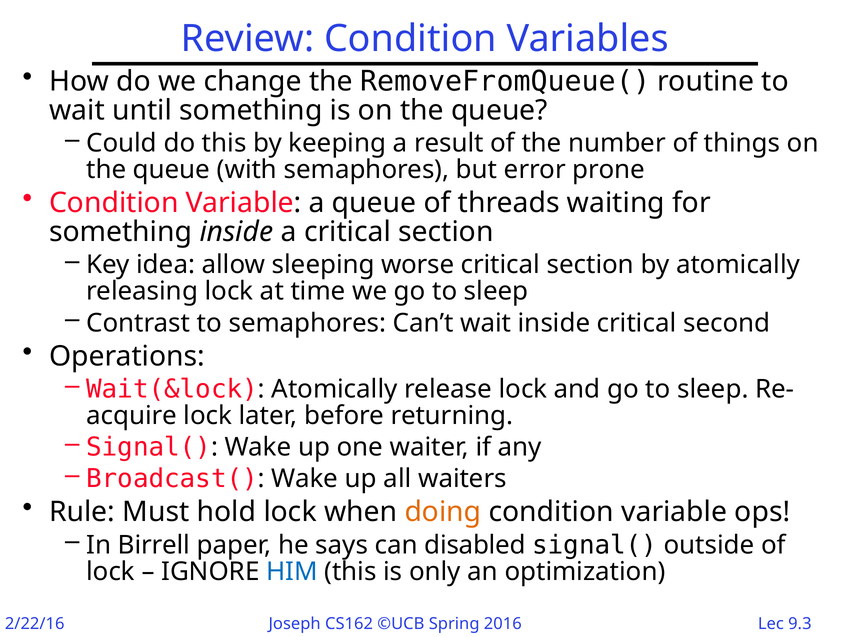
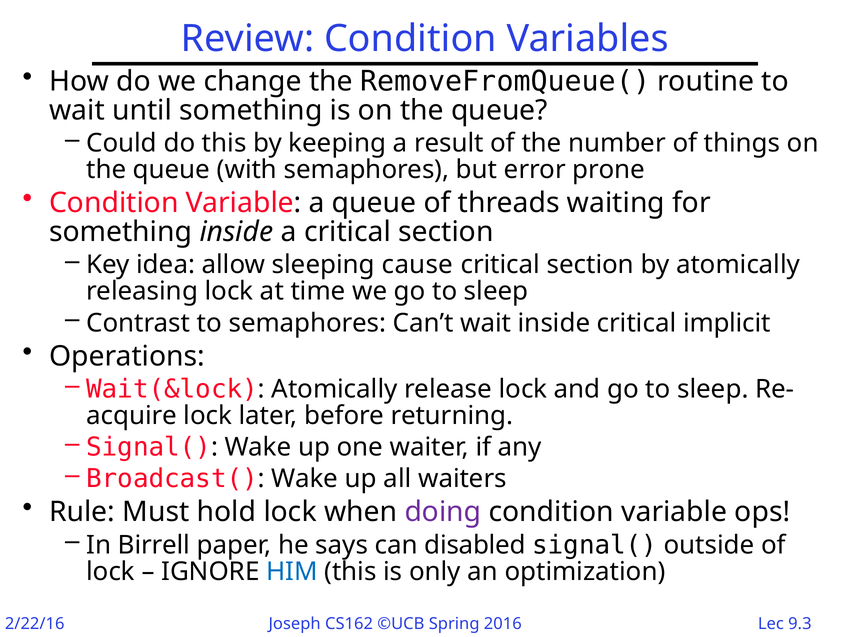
worse: worse -> cause (418, 265)
second: second -> implicit (727, 323)
doing colour: orange -> purple (443, 513)
